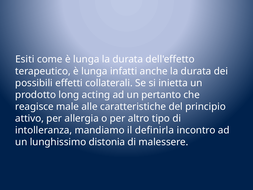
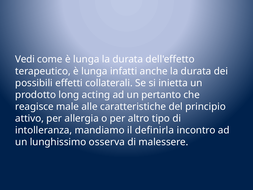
Esiti: Esiti -> Vedi (25, 59)
distonia: distonia -> osserva (107, 142)
